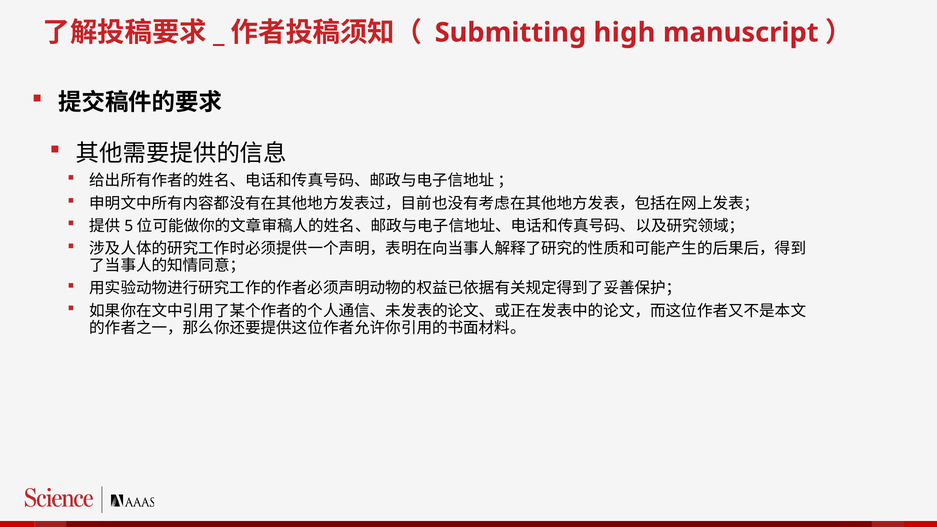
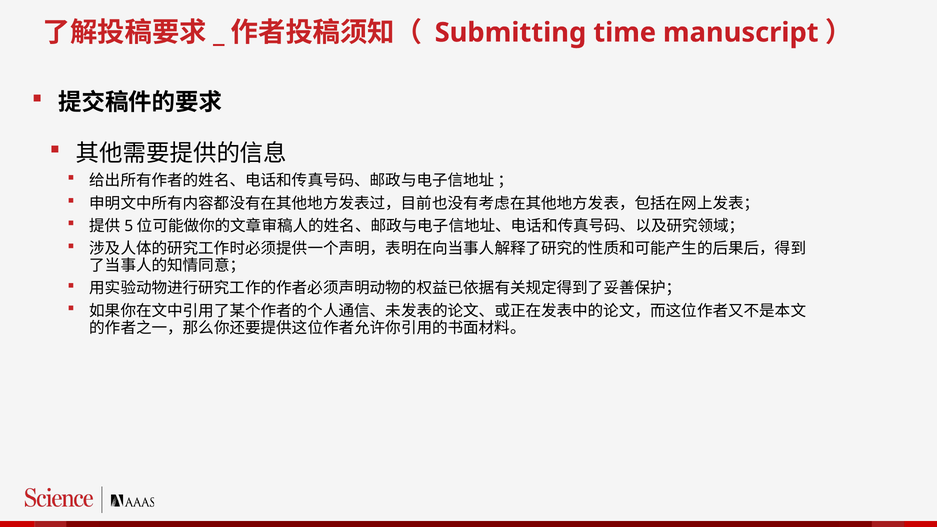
high: high -> time (625, 33)
